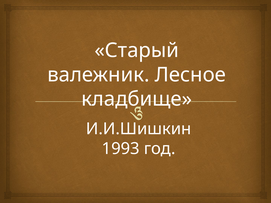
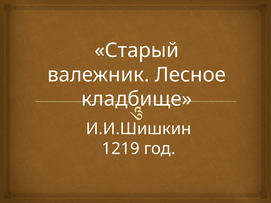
1993: 1993 -> 1219 (121, 149)
